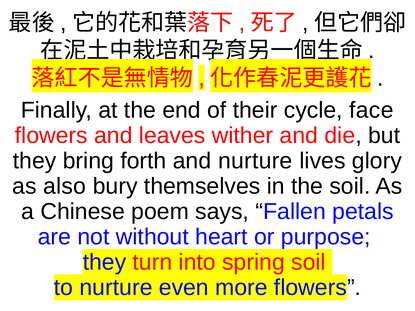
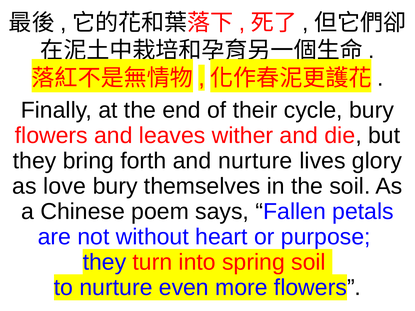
cycle face: face -> bury (372, 110)
also: also -> love (65, 186)
